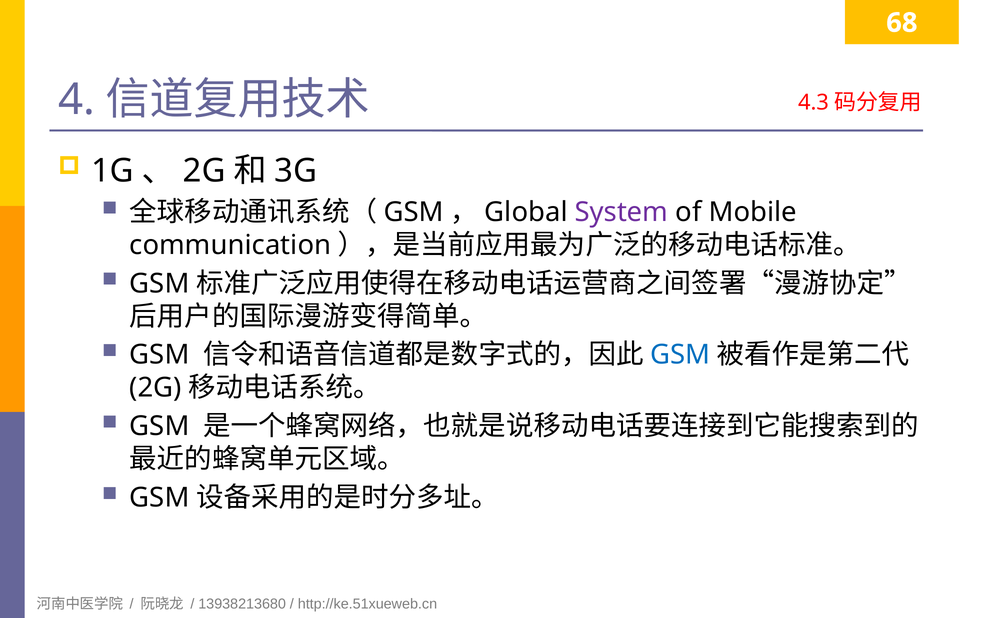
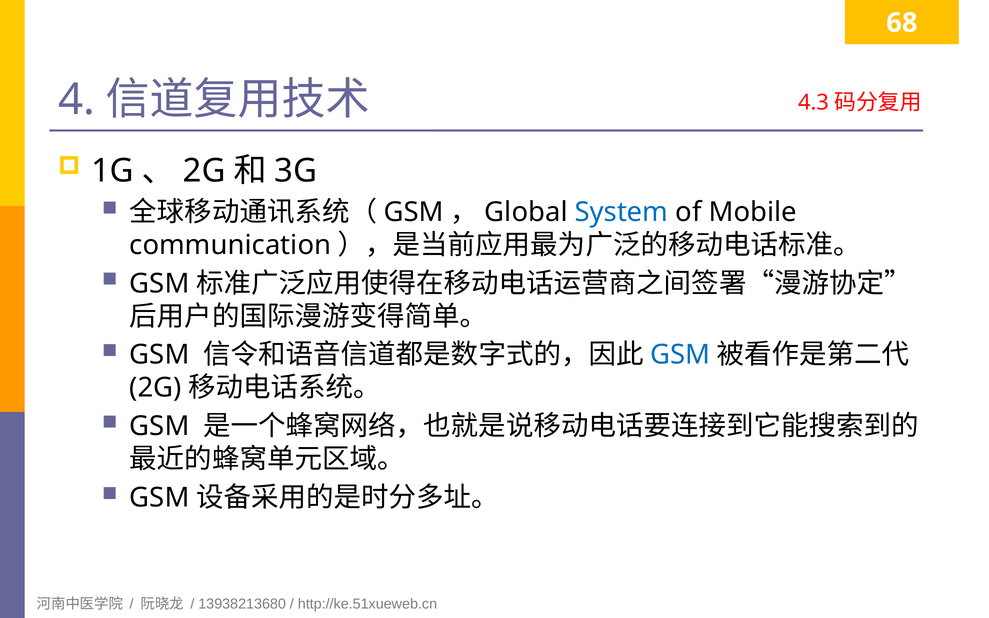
System colour: purple -> blue (621, 212)
